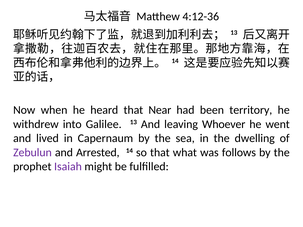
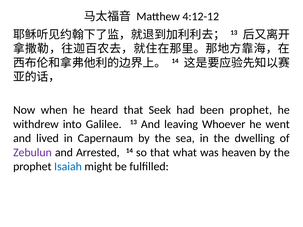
4:12-36: 4:12-36 -> 4:12-12 (201, 16)
Near: Near -> Seek (160, 110)
been territory: territory -> prophet (251, 110)
follows: follows -> heaven (239, 153)
Isaiah colour: purple -> blue (68, 167)
